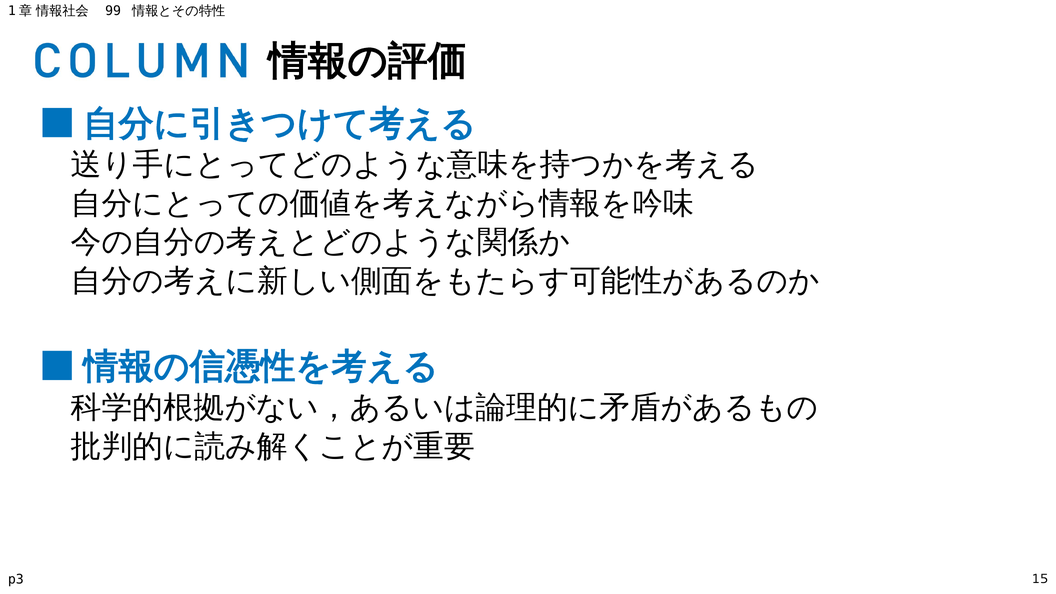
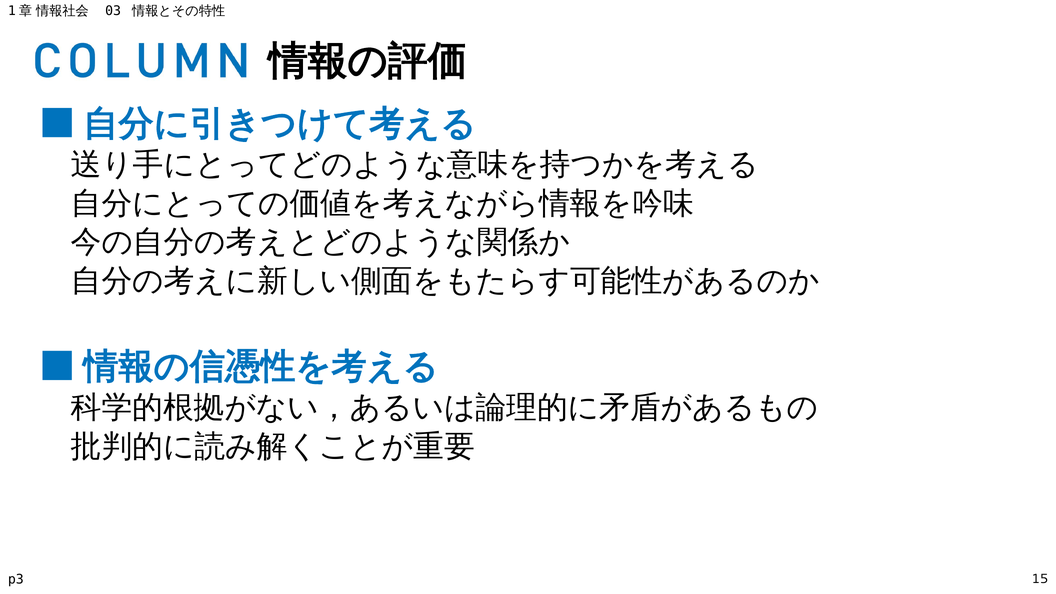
99: 99 -> 03 (113, 11)
